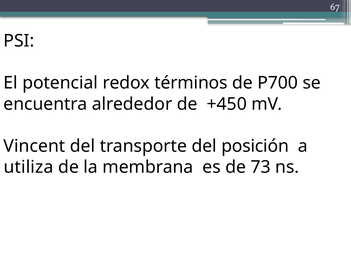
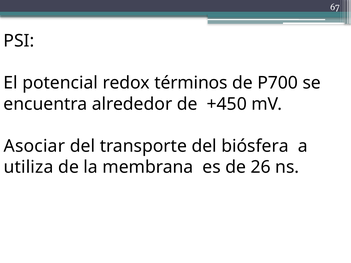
Vincent: Vincent -> Asociar (34, 146)
posición: posición -> biósfera (255, 146)
73: 73 -> 26 (261, 167)
